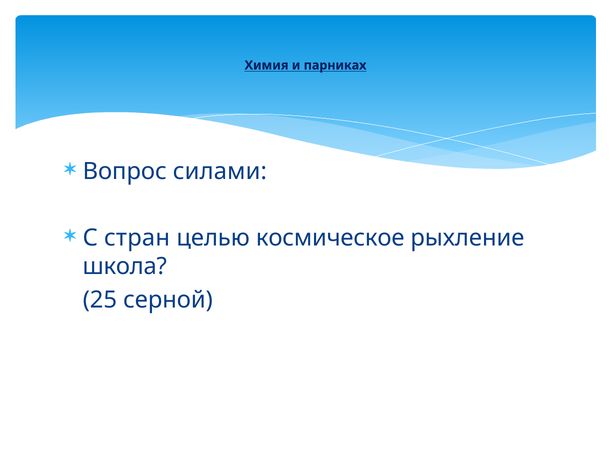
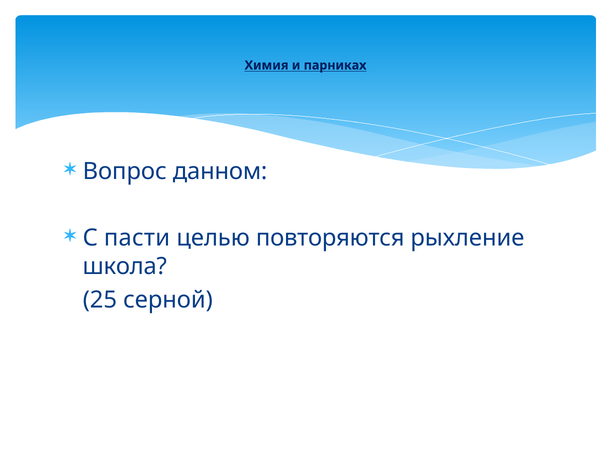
силами: силами -> данном (220, 171)
стран: стран -> пасти (137, 238)
космическое: космическое -> повторяются (330, 238)
